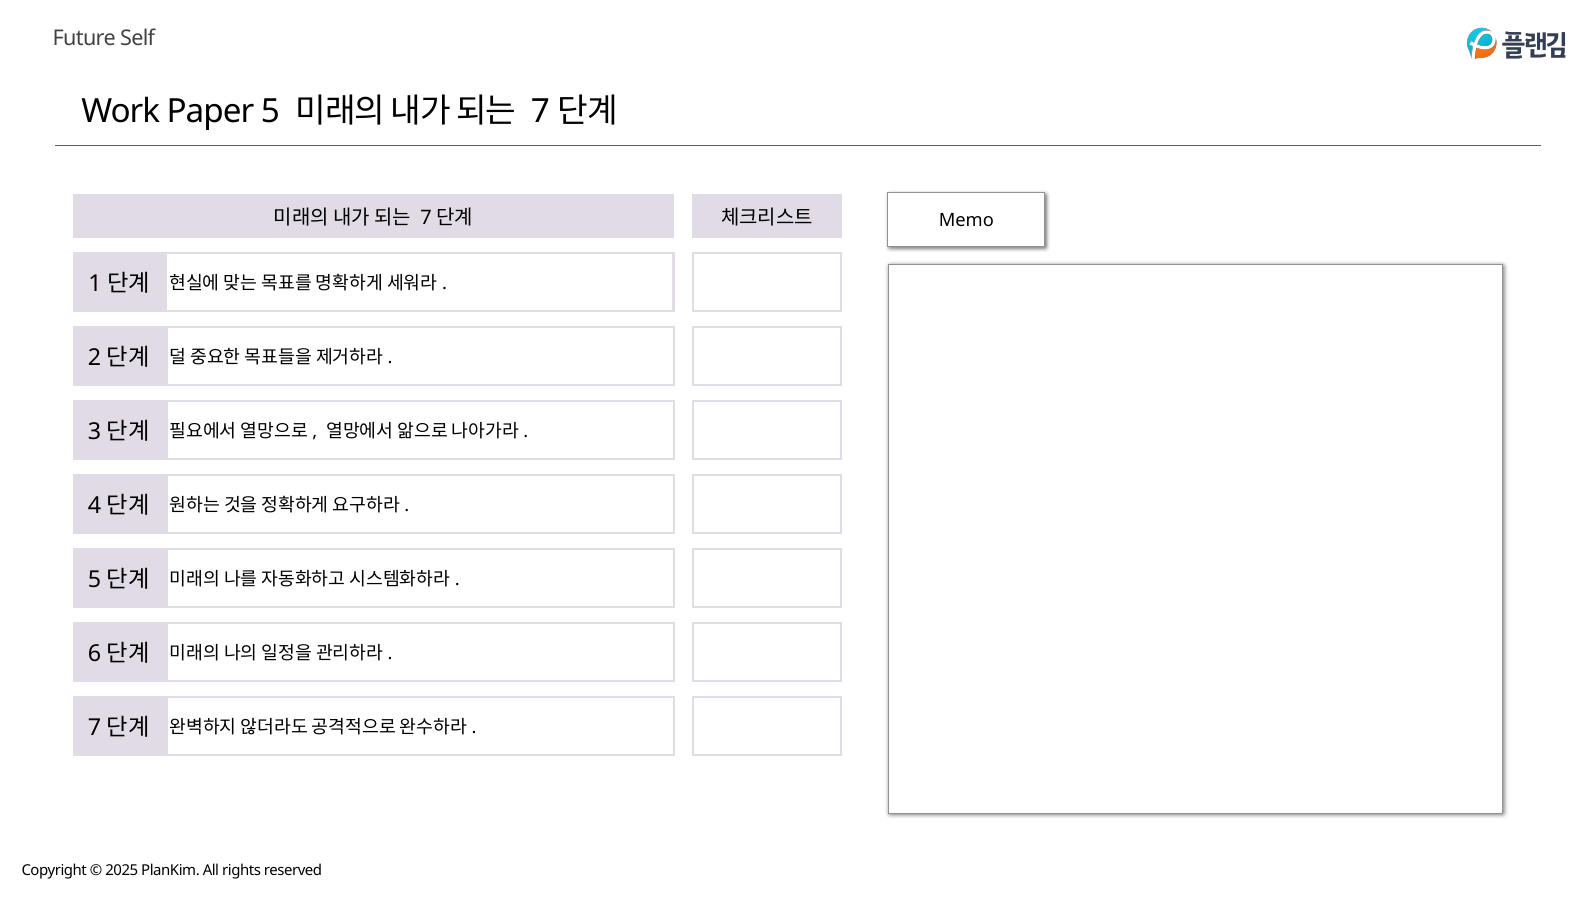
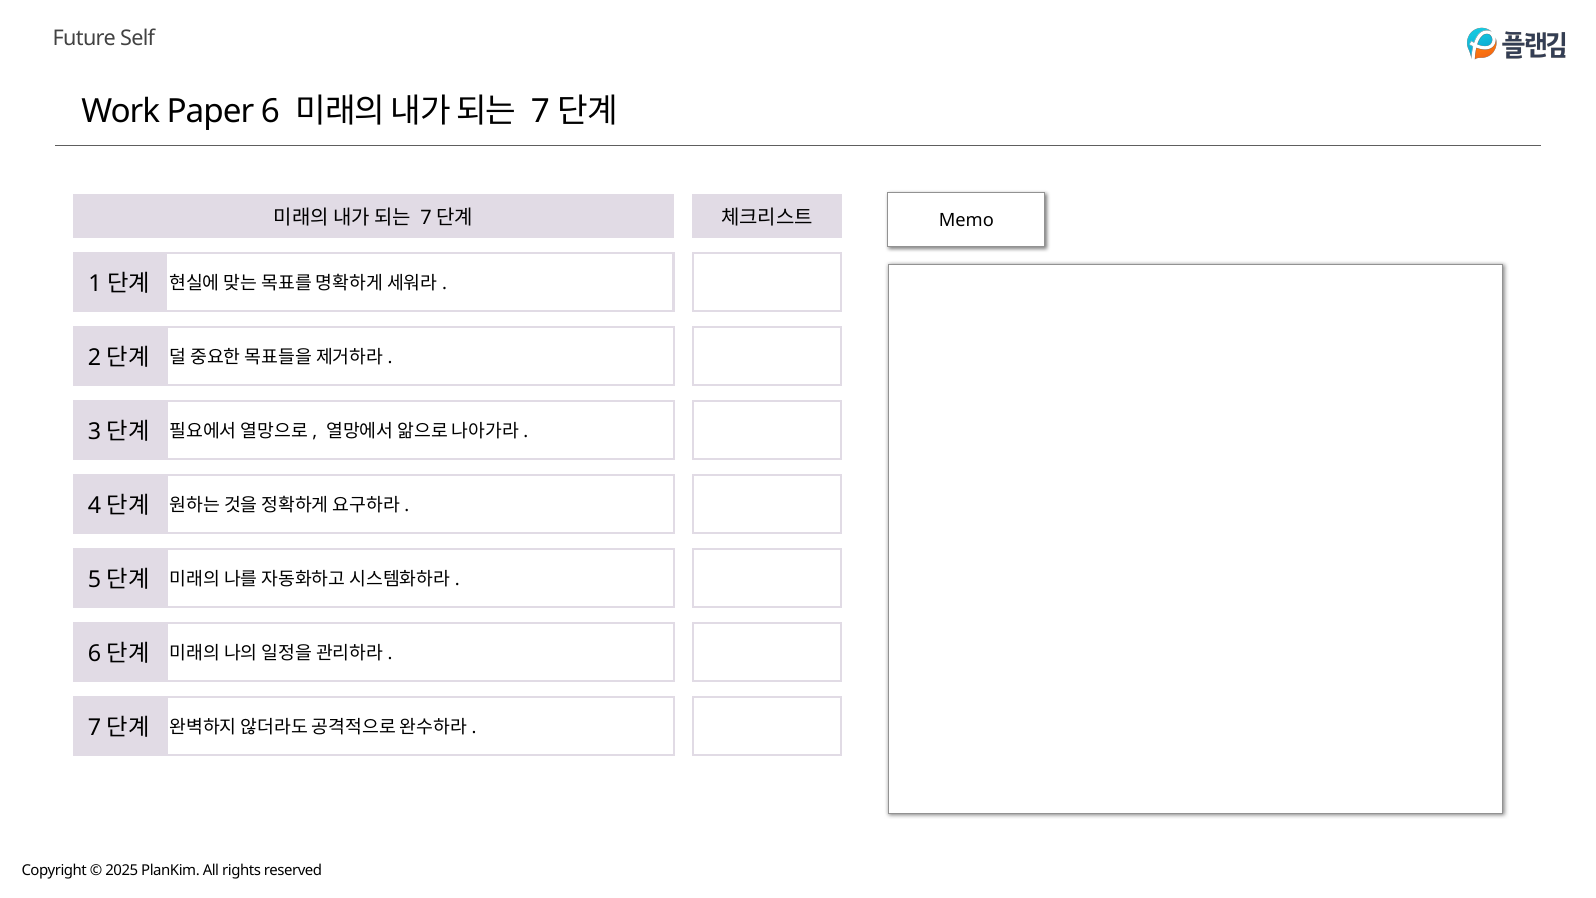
Paper 5: 5 -> 6 (270, 112)
